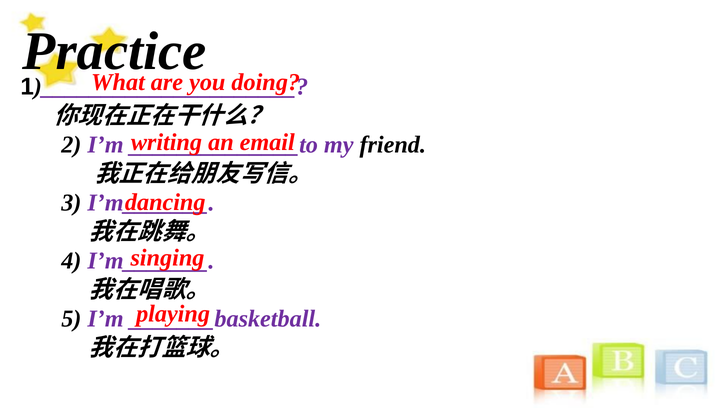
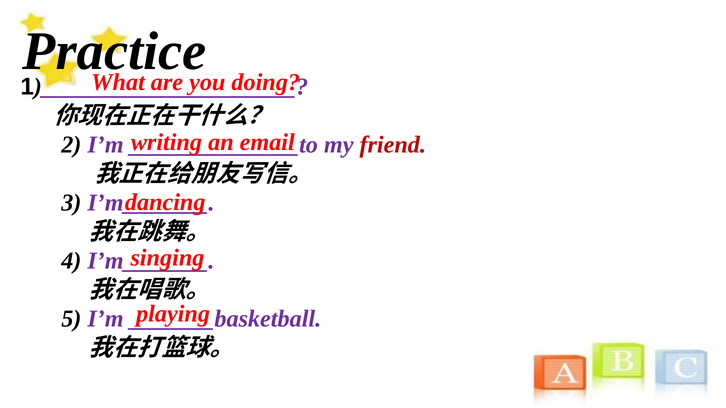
friend colour: black -> red (393, 145)
